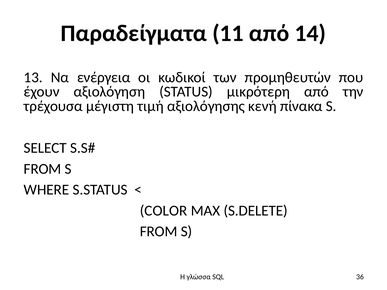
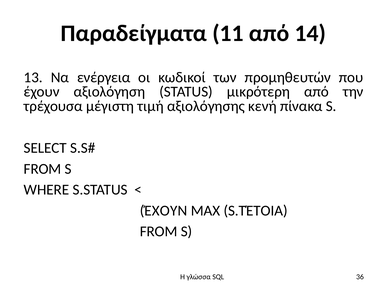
COLOR: COLOR -> ΈΧΟΥΝ (164, 211)
S.DELETE: S.DELETE -> S.ΤΈΤΟΙΑ (256, 211)
